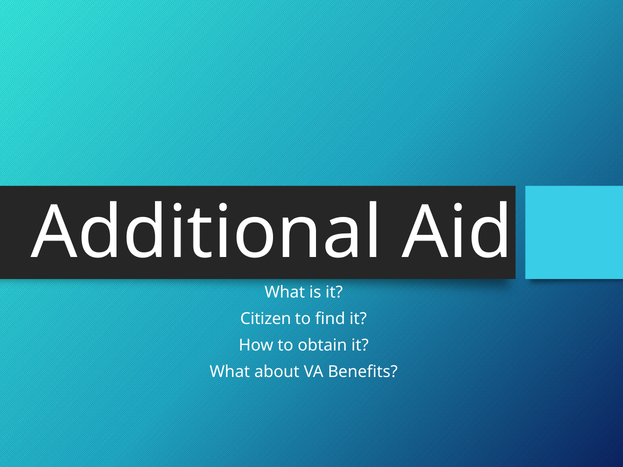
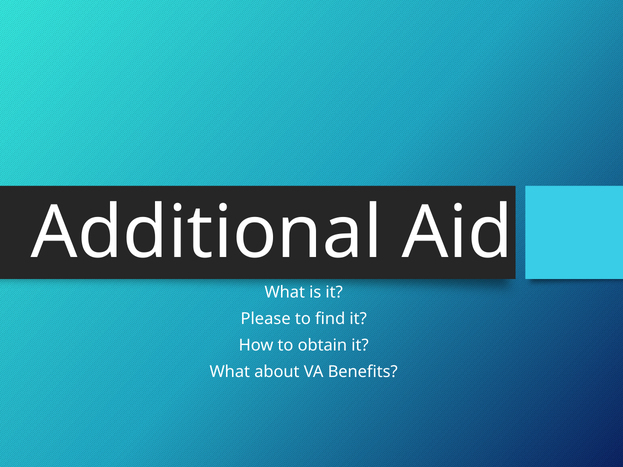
Citizen: Citizen -> Please (266, 319)
